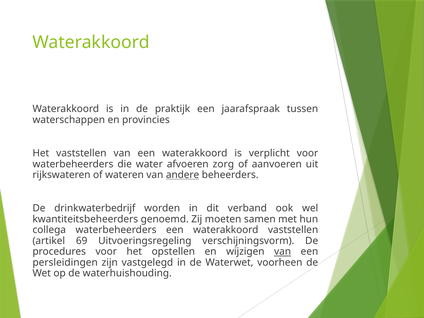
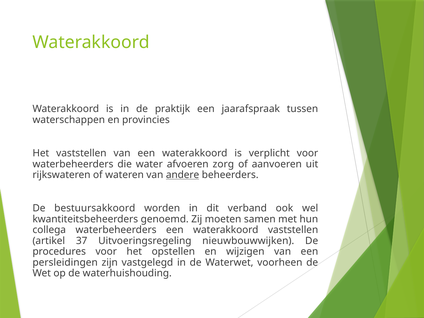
drinkwaterbedrijf: drinkwaterbedrijf -> bestuursakkoord (95, 208)
69: 69 -> 37 (82, 241)
verschijningsvorm: verschijningsvorm -> nieuwbouwwijken (248, 241)
van underline: present -> none (283, 252)
